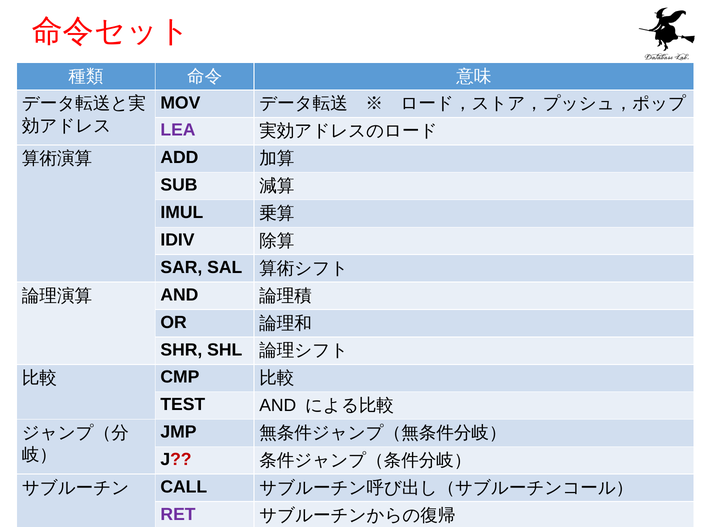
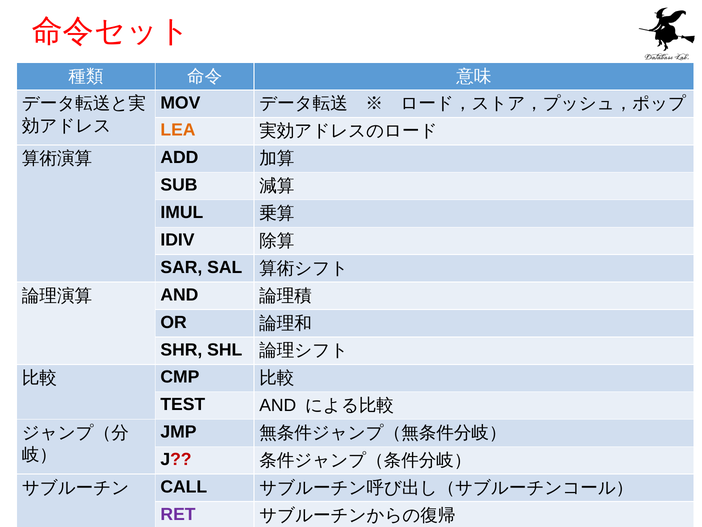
LEA colour: purple -> orange (178, 130)
